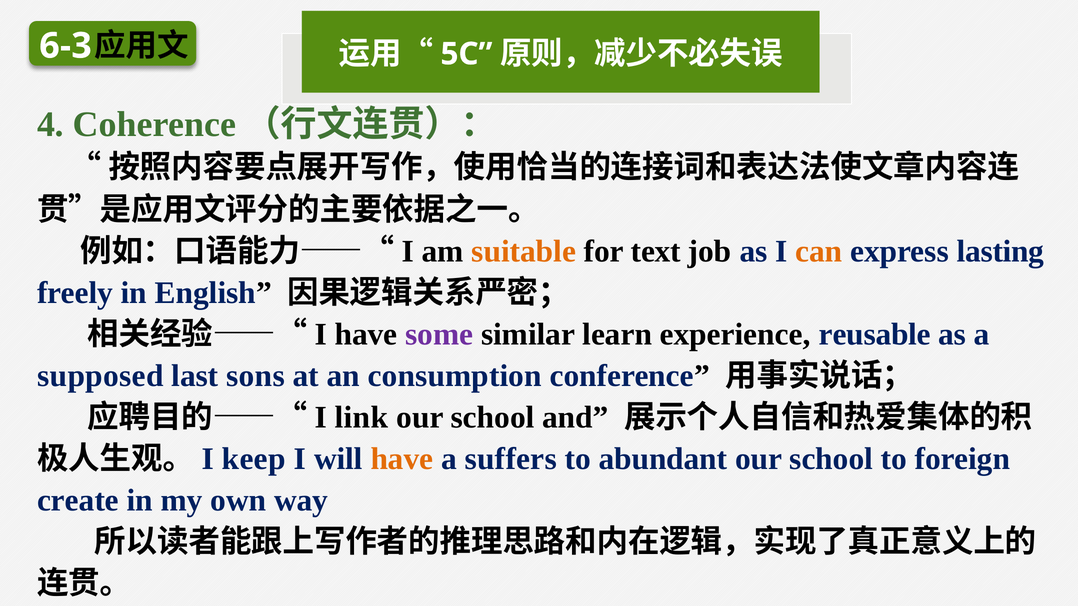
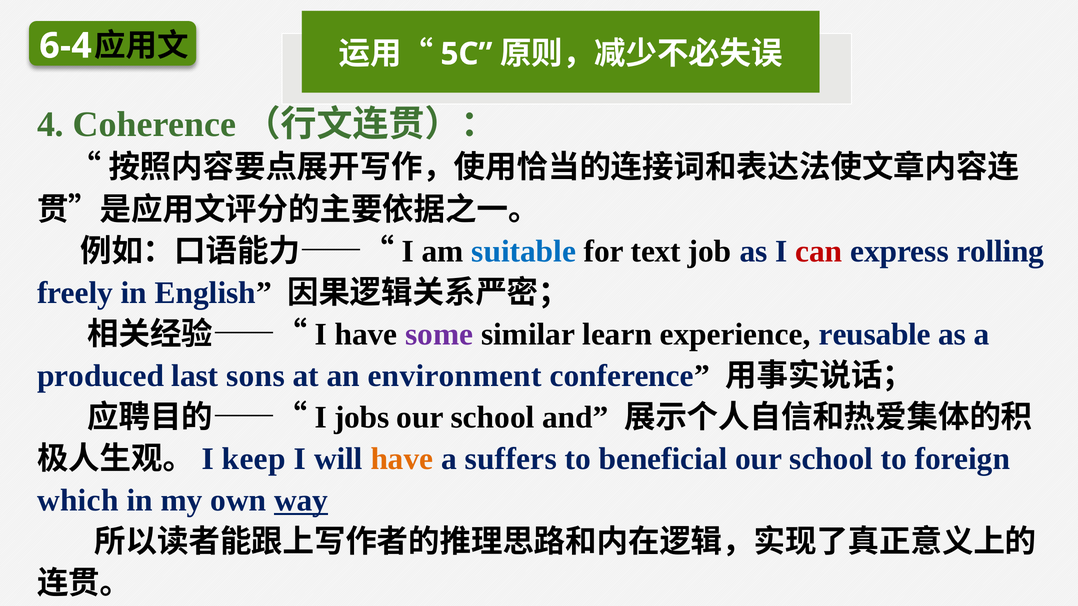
6-3: 6-3 -> 6-4 (66, 46)
suitable colour: orange -> blue (524, 252)
can colour: orange -> red (819, 252)
lasting: lasting -> rolling (1000, 252)
supposed: supposed -> produced (101, 376)
consumption: consumption -> environment (455, 376)
link: link -> jobs (362, 418)
abundant: abundant -> beneficial (663, 459)
create: create -> which (78, 501)
way underline: none -> present (301, 501)
